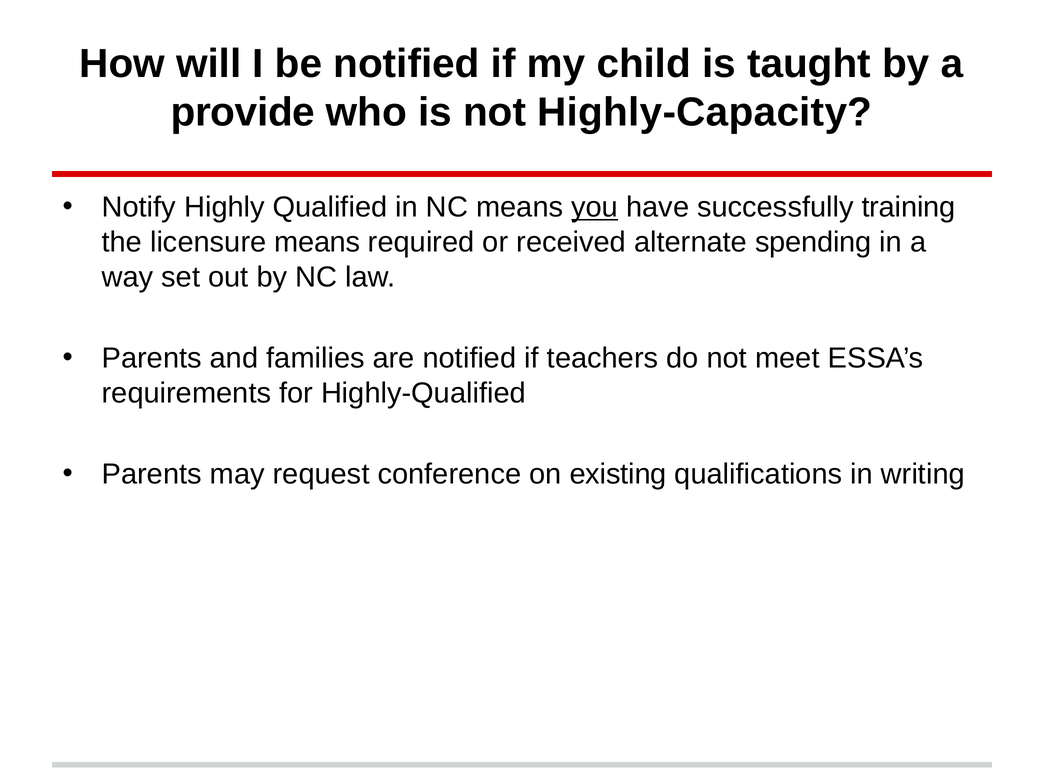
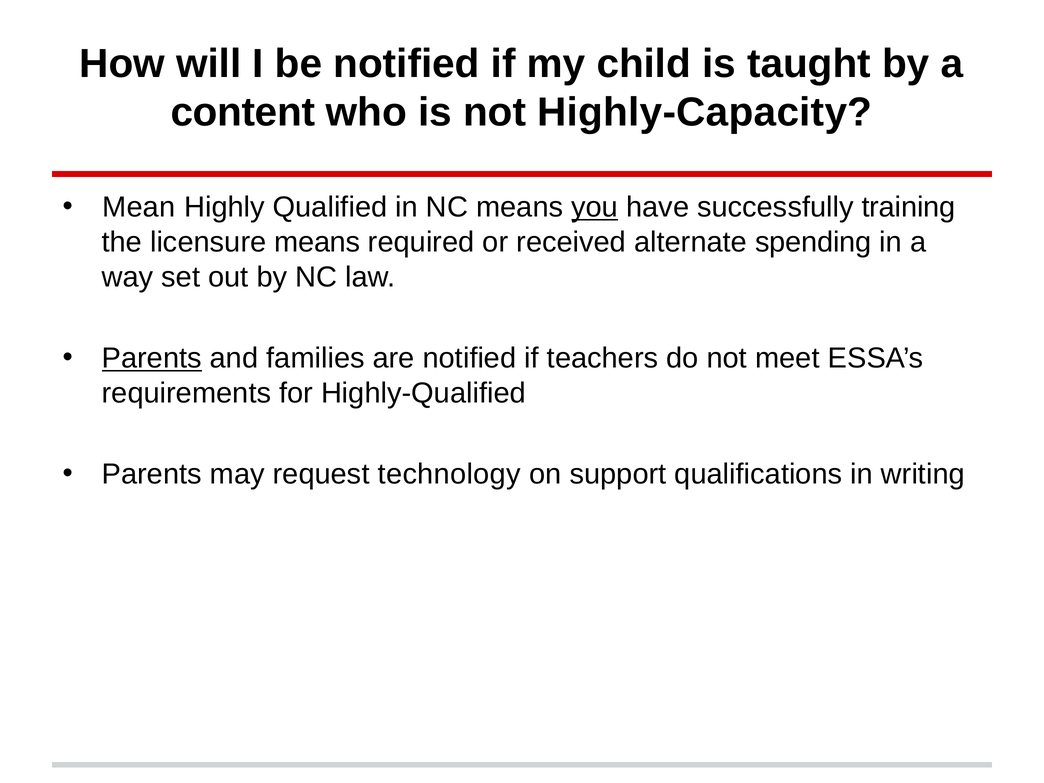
provide: provide -> content (243, 113)
Notify: Notify -> Mean (139, 207)
Parents underline: none -> present (152, 358)
conference: conference -> technology (449, 474)
existing: existing -> support (618, 474)
